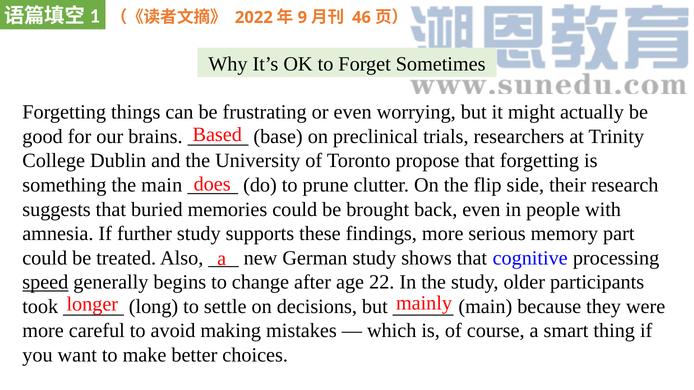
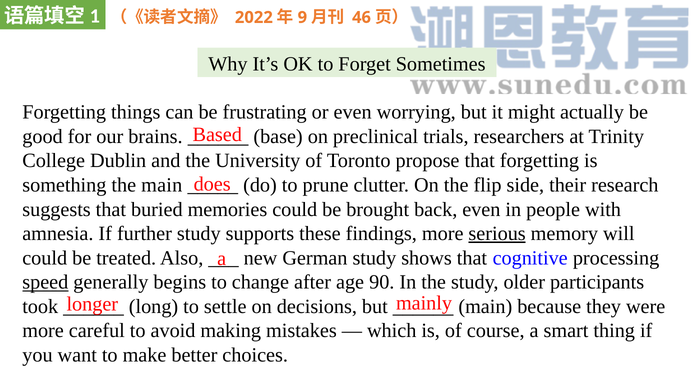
serious underline: none -> present (497, 234)
part: part -> will (619, 234)
22: 22 -> 90 (382, 282)
